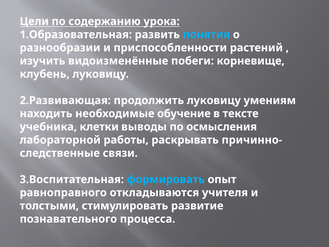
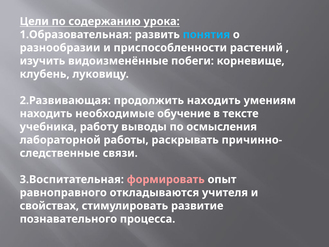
продолжить луковицу: луковицу -> находить (214, 100)
клетки: клетки -> работу (99, 127)
формировать colour: light blue -> pink (166, 179)
толстыми: толстыми -> свойствах (49, 206)
